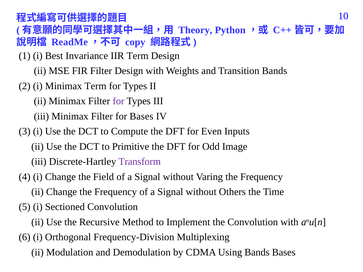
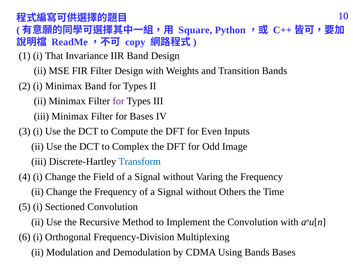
Theory: Theory -> Square (195, 30)
Best: Best -> That (54, 56)
IIR Term: Term -> Band (138, 56)
Minimax Term: Term -> Band (95, 86)
Primitive: Primitive -> Complex (131, 147)
Transform colour: purple -> blue (140, 162)
